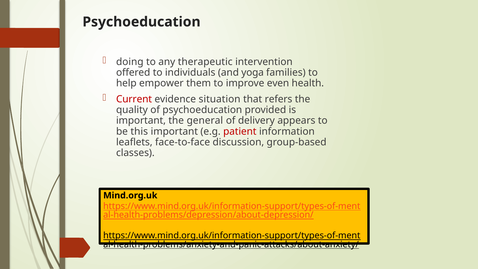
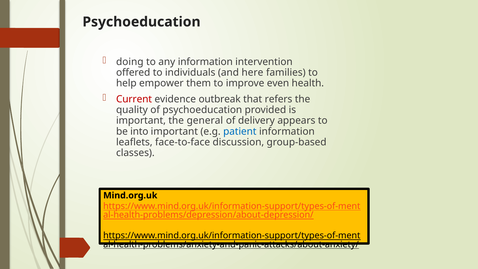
any therapeutic: therapeutic -> information (205, 62)
yoga: yoga -> here (252, 73)
situation: situation -> outbreak (220, 99)
this: this -> into (139, 131)
patient colour: red -> blue (240, 131)
